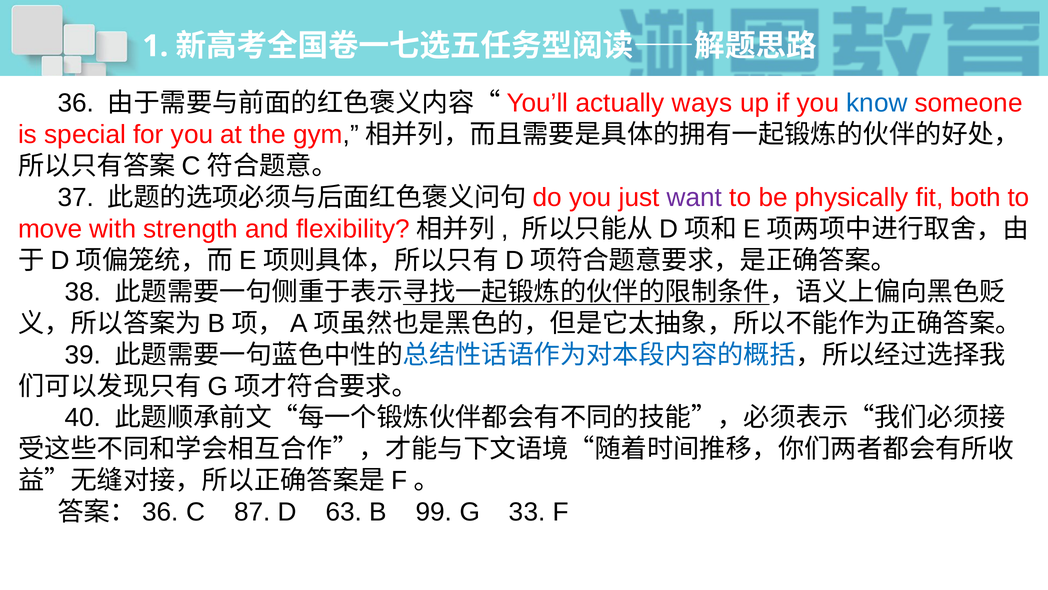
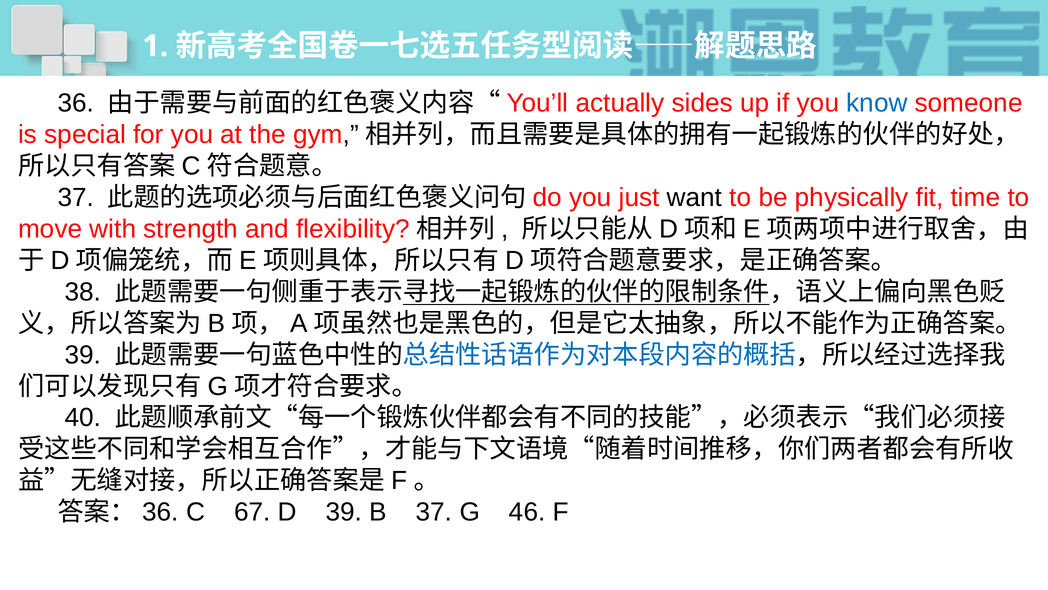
ways: ways -> sides (702, 103)
want colour: purple -> black (694, 197)
both: both -> time (975, 197)
87: 87 -> 67 (252, 512)
D 63: 63 -> 39 (344, 512)
B 99: 99 -> 37 (434, 512)
33: 33 -> 46 (527, 512)
